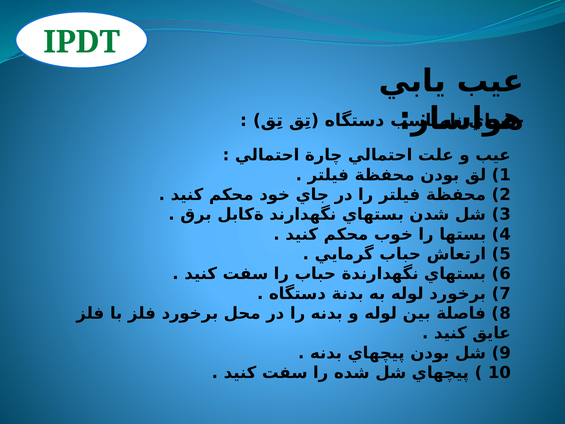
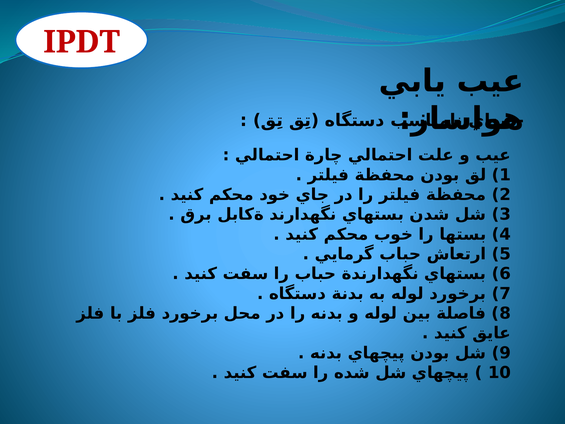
IPDT colour: green -> red (82, 42)
